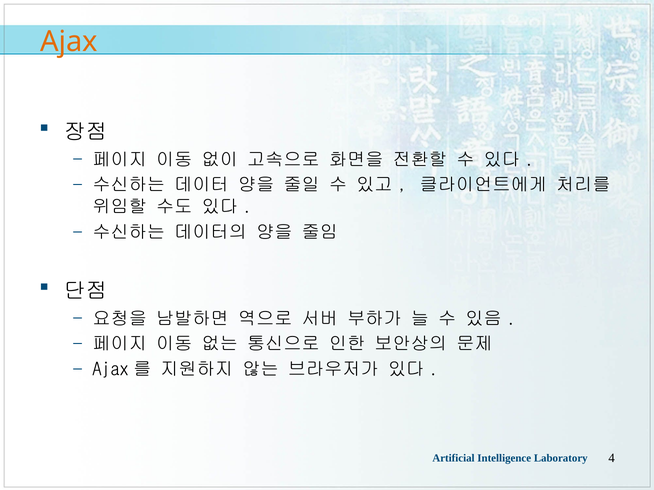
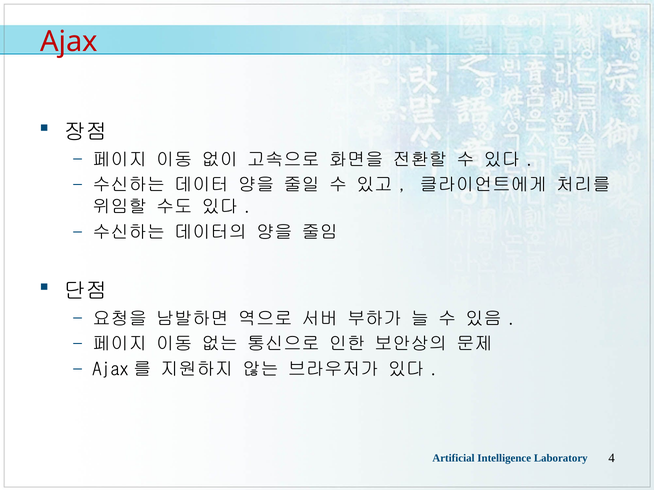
Ajax colour: orange -> red (69, 42)
